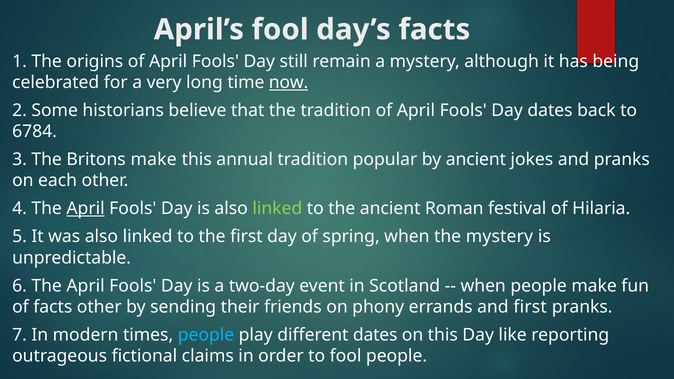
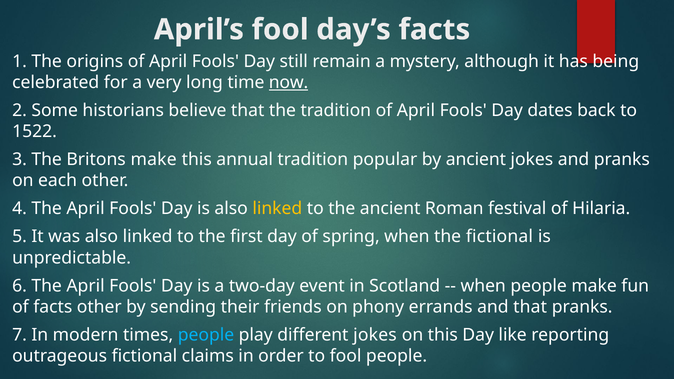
6784: 6784 -> 1522 (35, 131)
April underline: present -> none (86, 209)
linked colour: light green -> yellow (277, 209)
the mystery: mystery -> fictional (499, 237)
and first: first -> that (530, 307)
different dates: dates -> jokes (375, 335)
